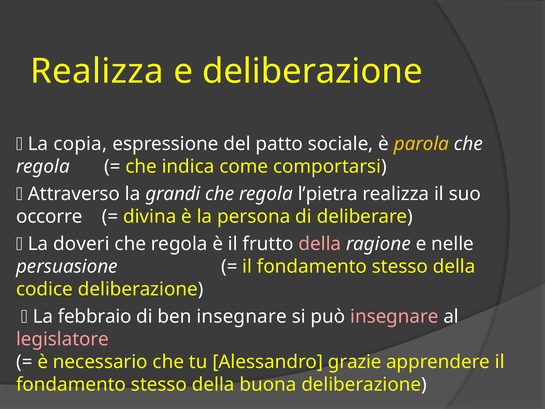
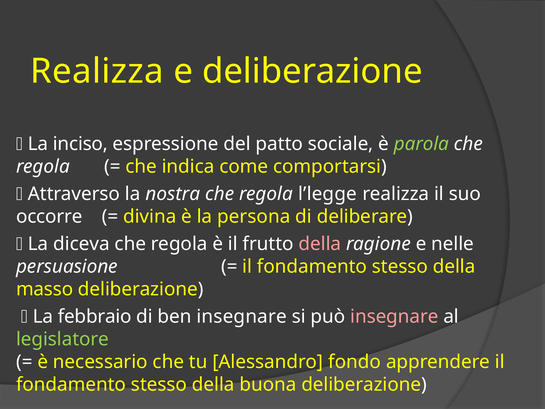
copia: copia -> inciso (80, 144)
parola colour: yellow -> light green (422, 144)
grandi: grandi -> nostra (173, 194)
l’pietra: l’pietra -> l’legge (328, 194)
doveri: doveri -> diceva (81, 244)
codice: codice -> masso (45, 289)
legislatore colour: pink -> light green (63, 339)
grazie: grazie -> fondo (355, 362)
